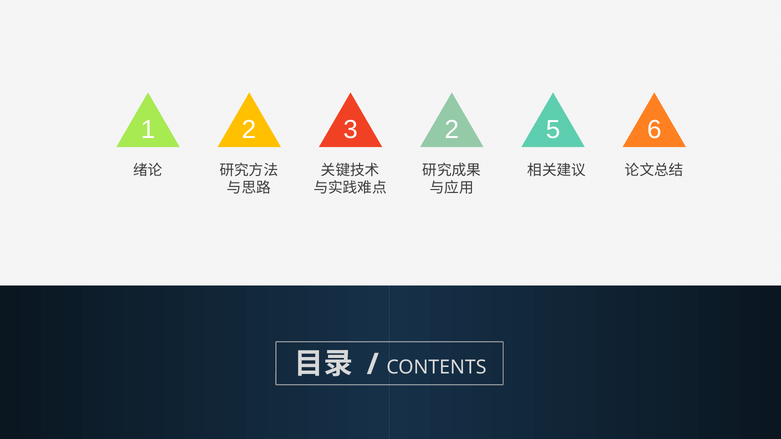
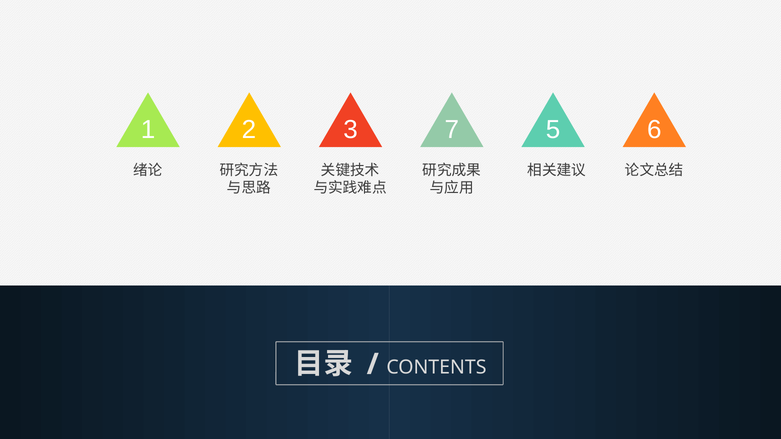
3 2: 2 -> 7 (452, 130)
